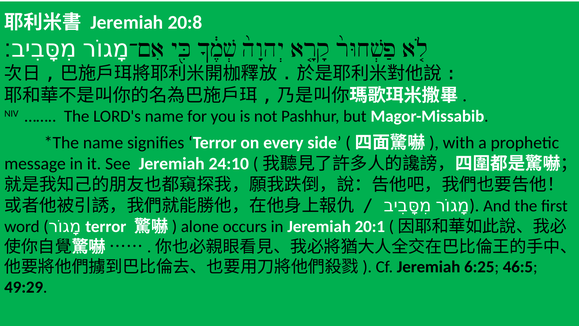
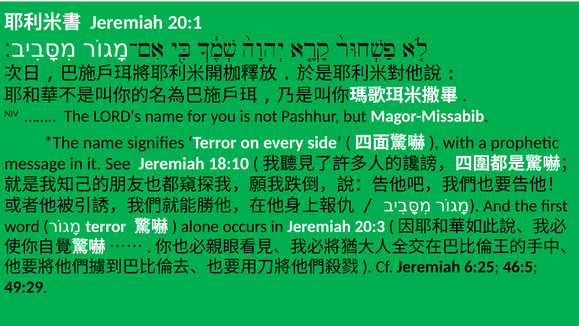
20:8: 20:8 -> 20:1 (185, 22)
24:10: 24:10 -> 18:10 (229, 164)
20:1: 20:1 -> 20:3 (370, 226)
